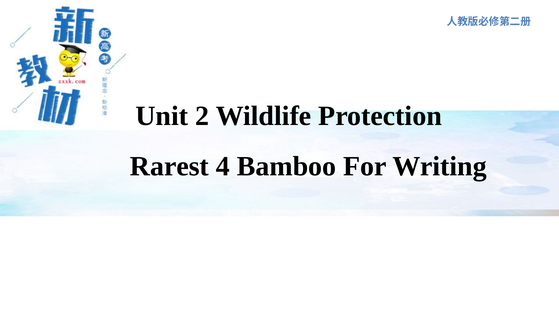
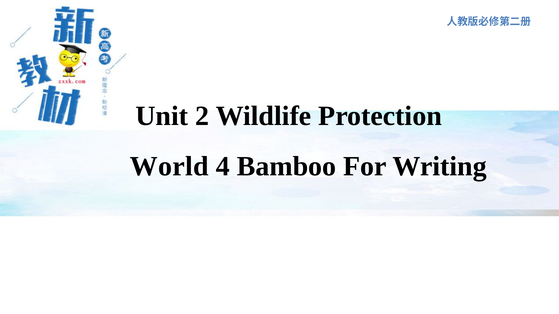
Rarest: Rarest -> World (169, 166)
